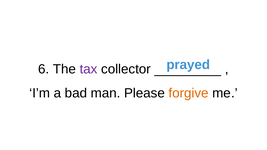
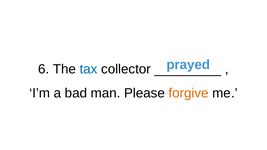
tax colour: purple -> blue (89, 69)
